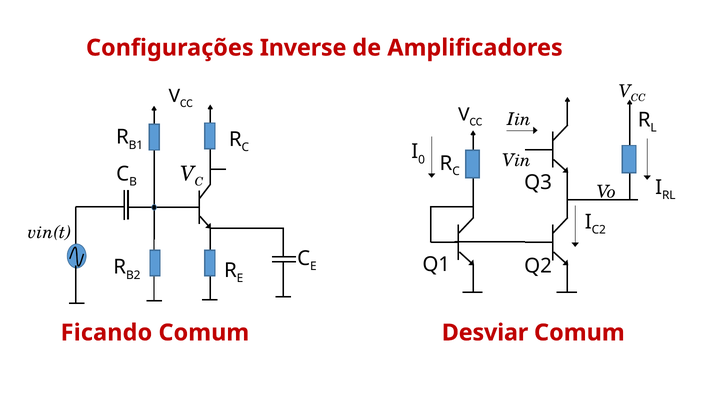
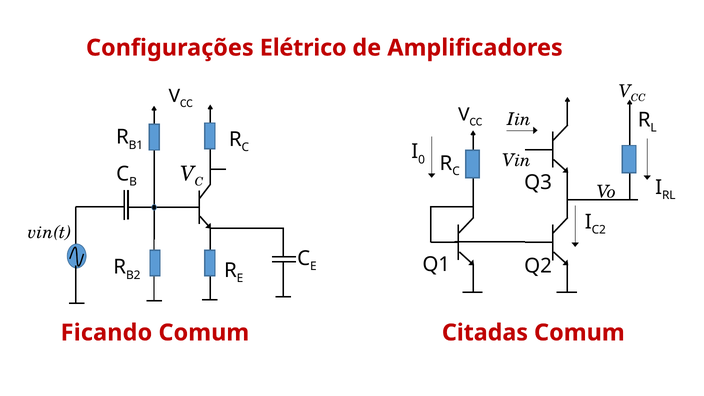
Inverse: Inverse -> Elétrico (303, 48)
Desviar: Desviar -> Citadas (485, 333)
